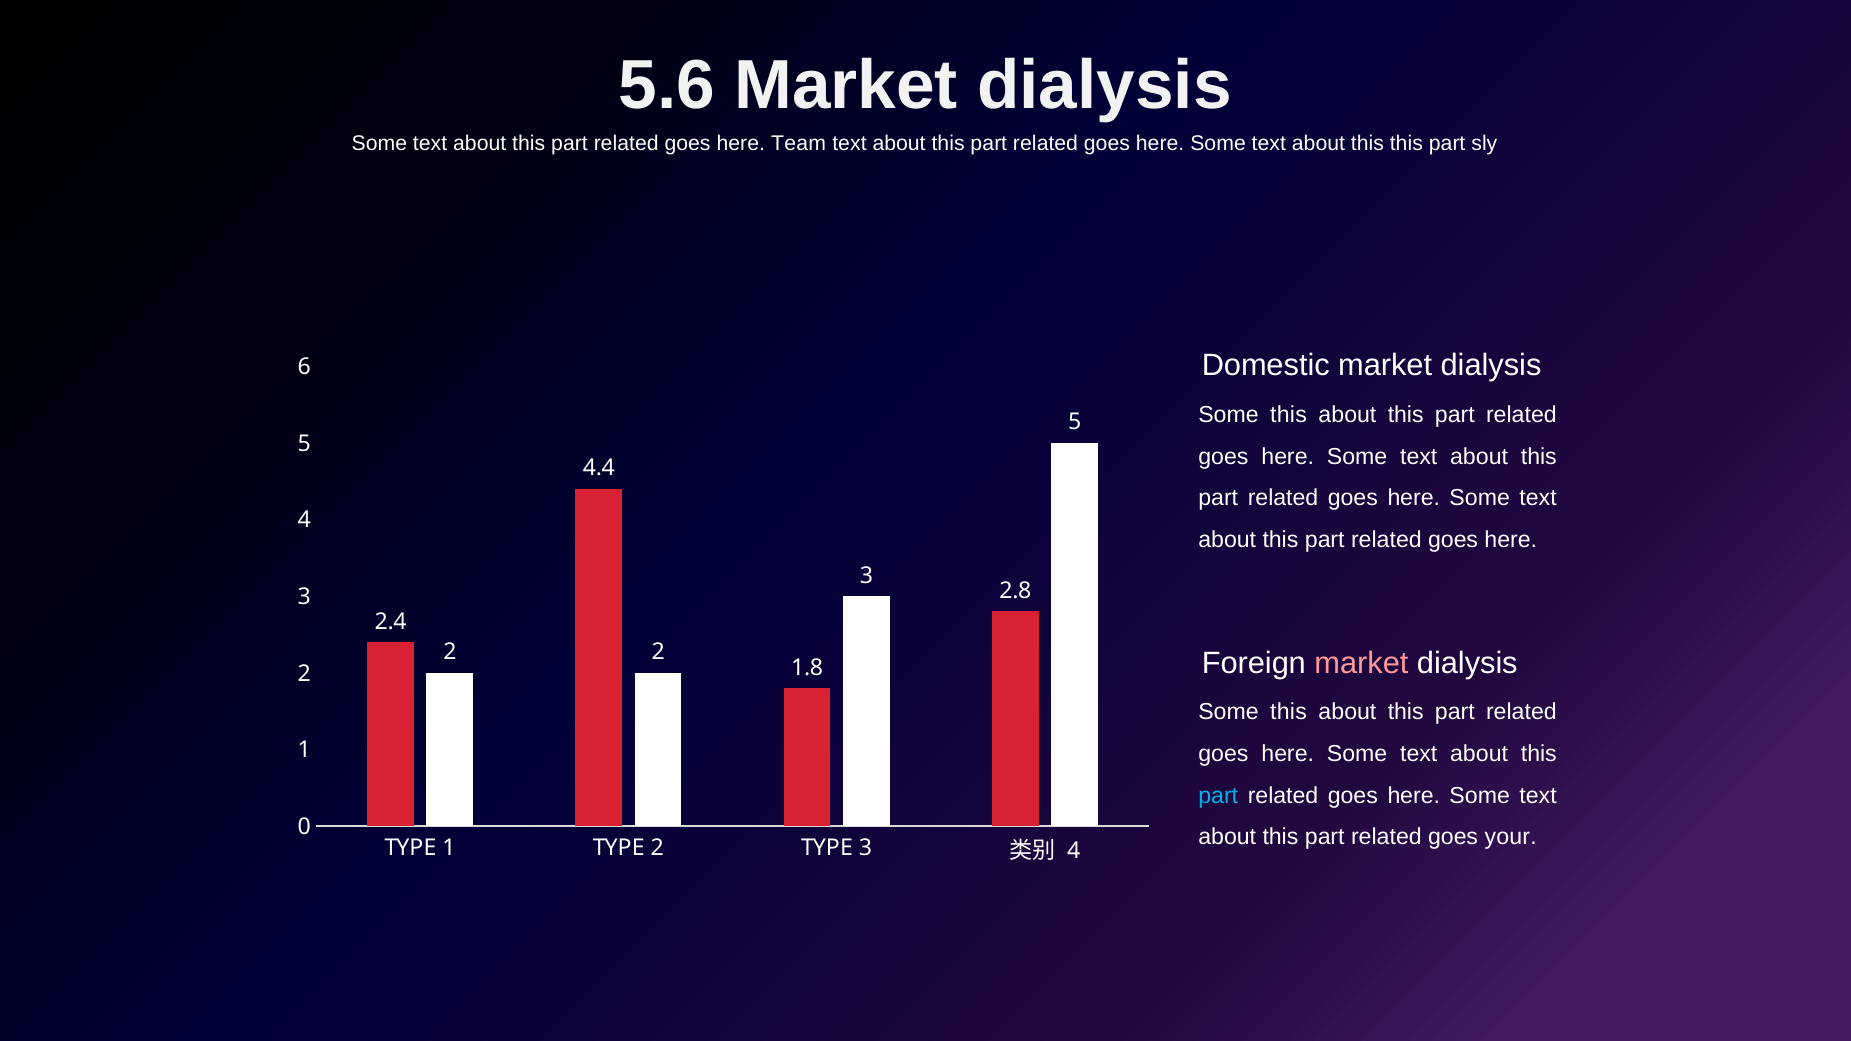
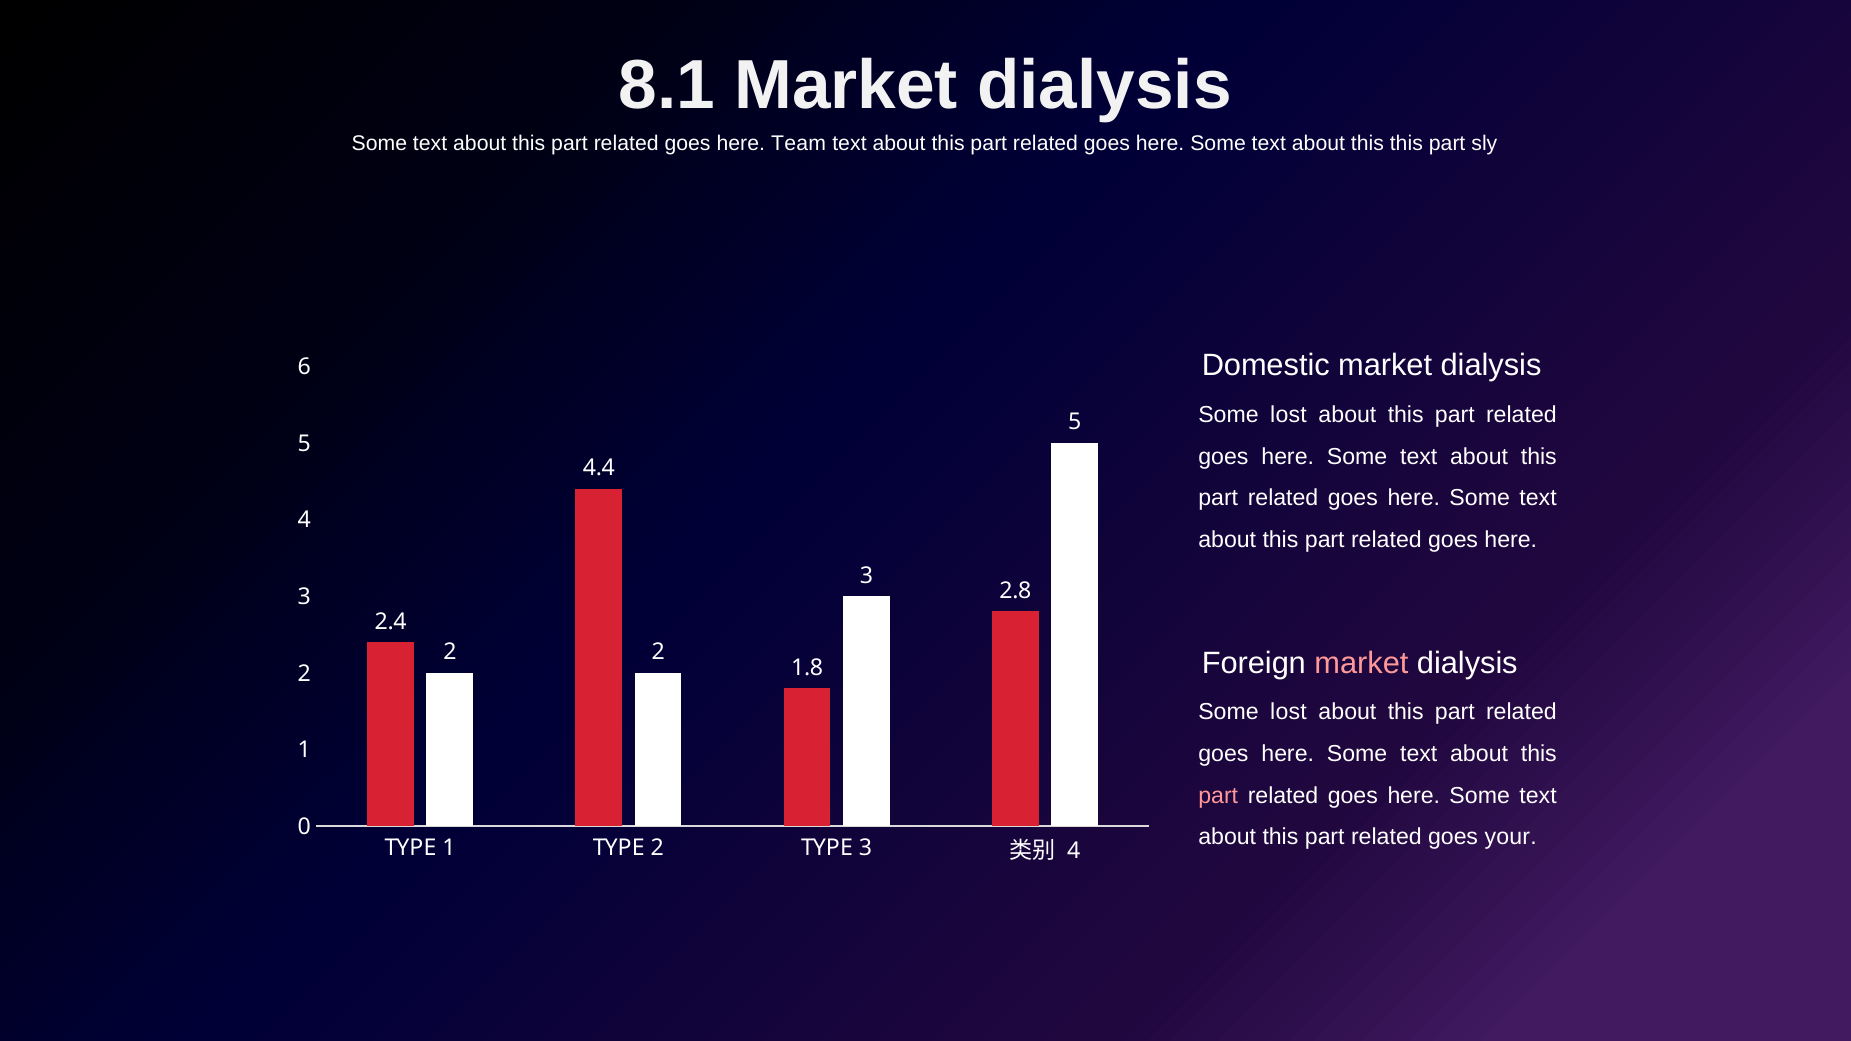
5.6: 5.6 -> 8.1 (667, 85)
this: this -> lost (1289, 415)
this: this -> lost (1289, 712)
part colour: light blue -> pink (1218, 796)
